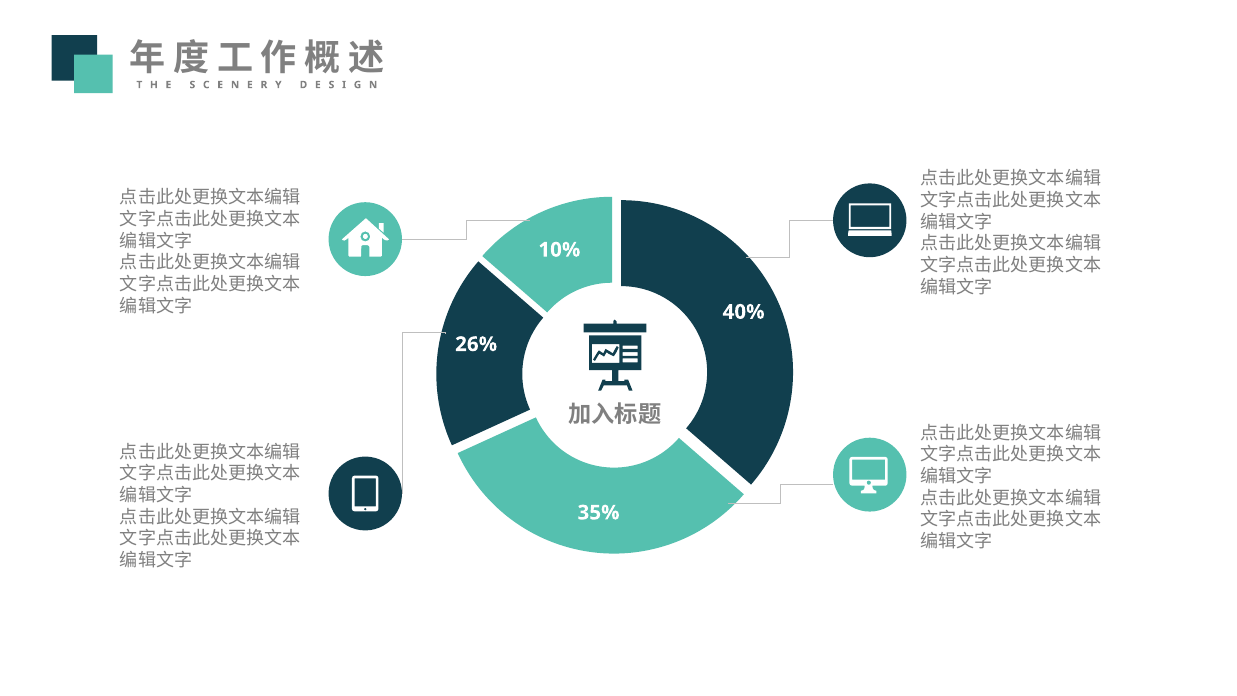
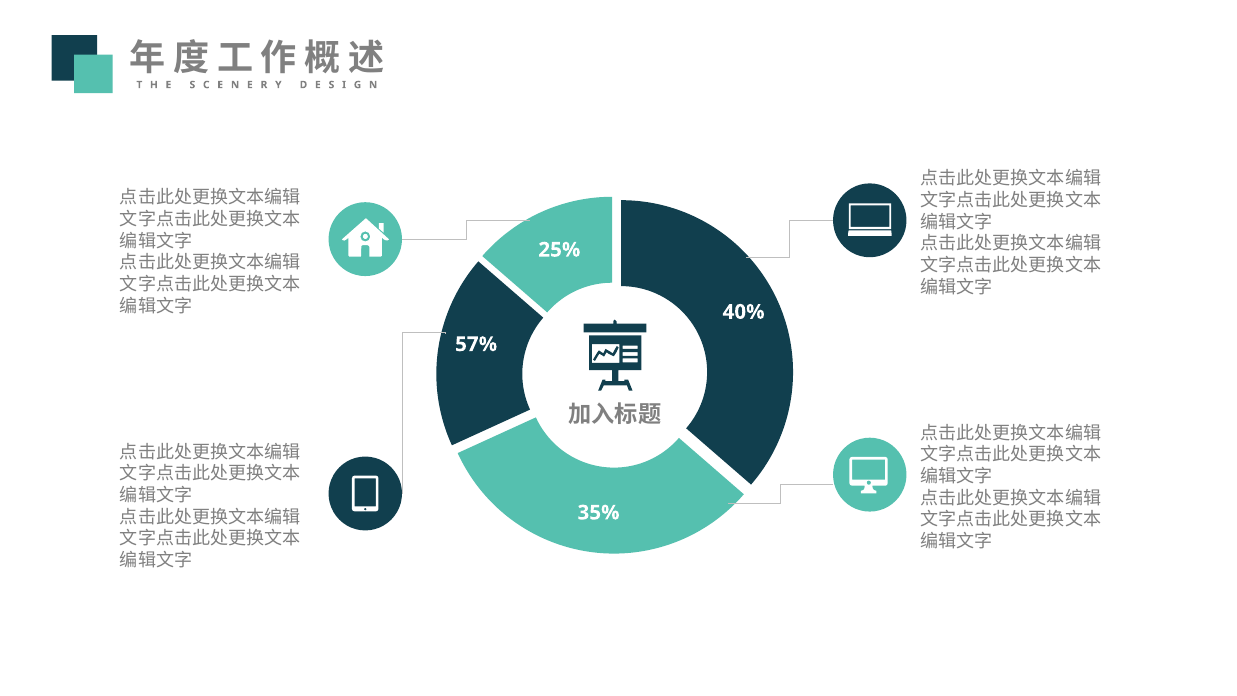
10%: 10% -> 25% (559, 250)
26%: 26% -> 57% (476, 344)
